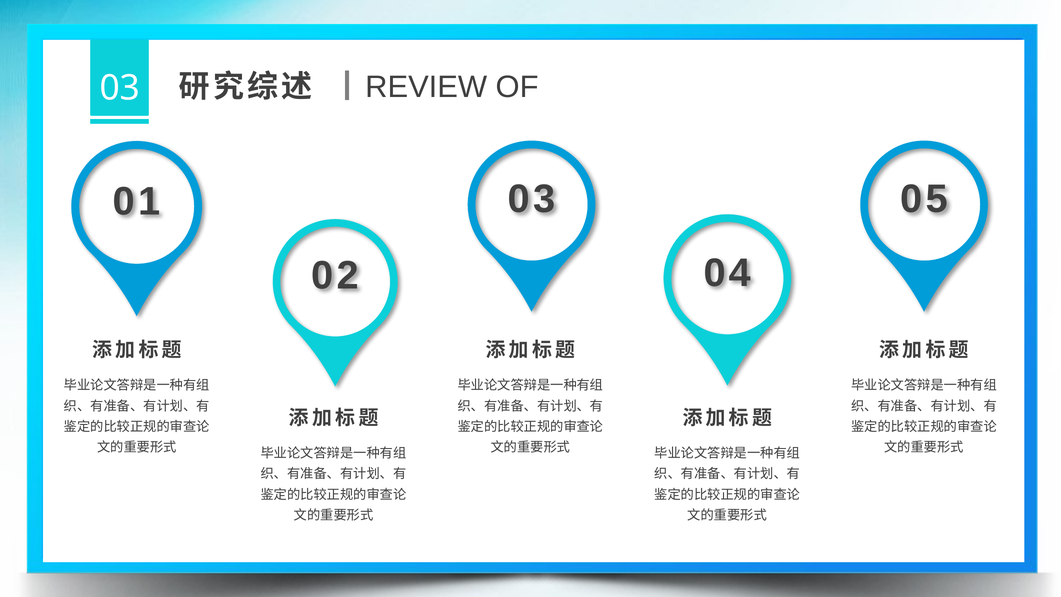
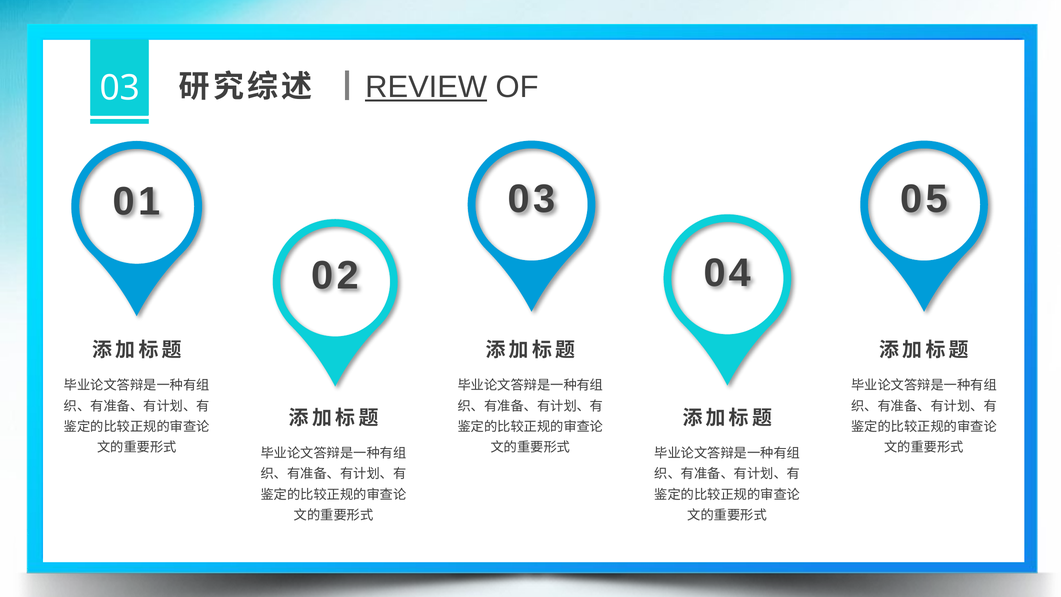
REVIEW underline: none -> present (426, 87)
